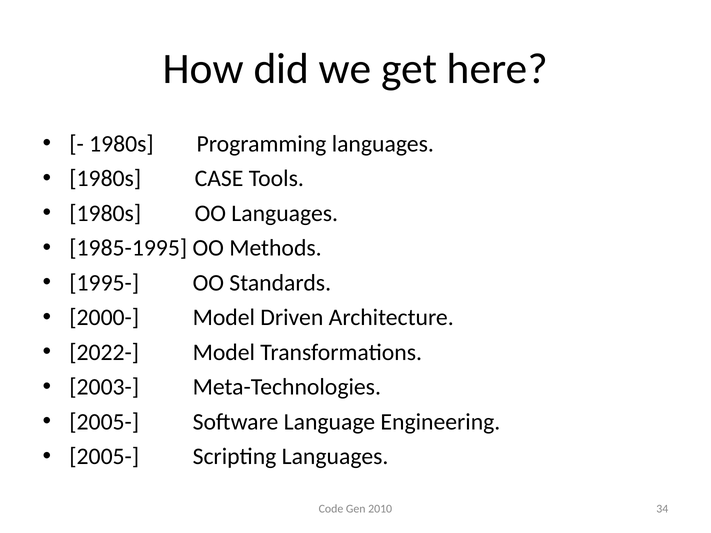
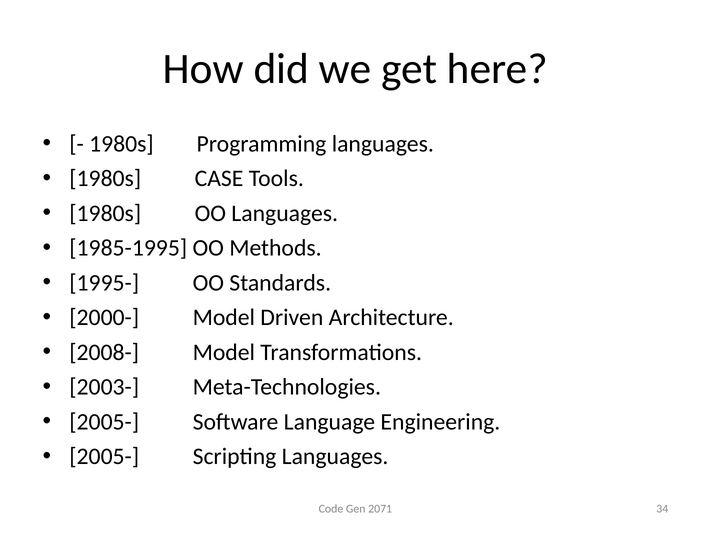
2022-: 2022- -> 2008- (104, 352)
2010: 2010 -> 2071 (380, 509)
